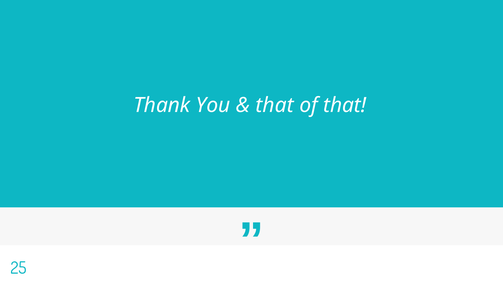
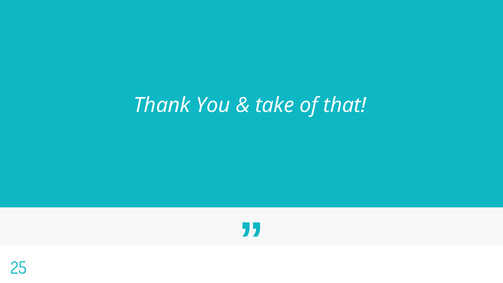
that: that -> take (275, 105)
